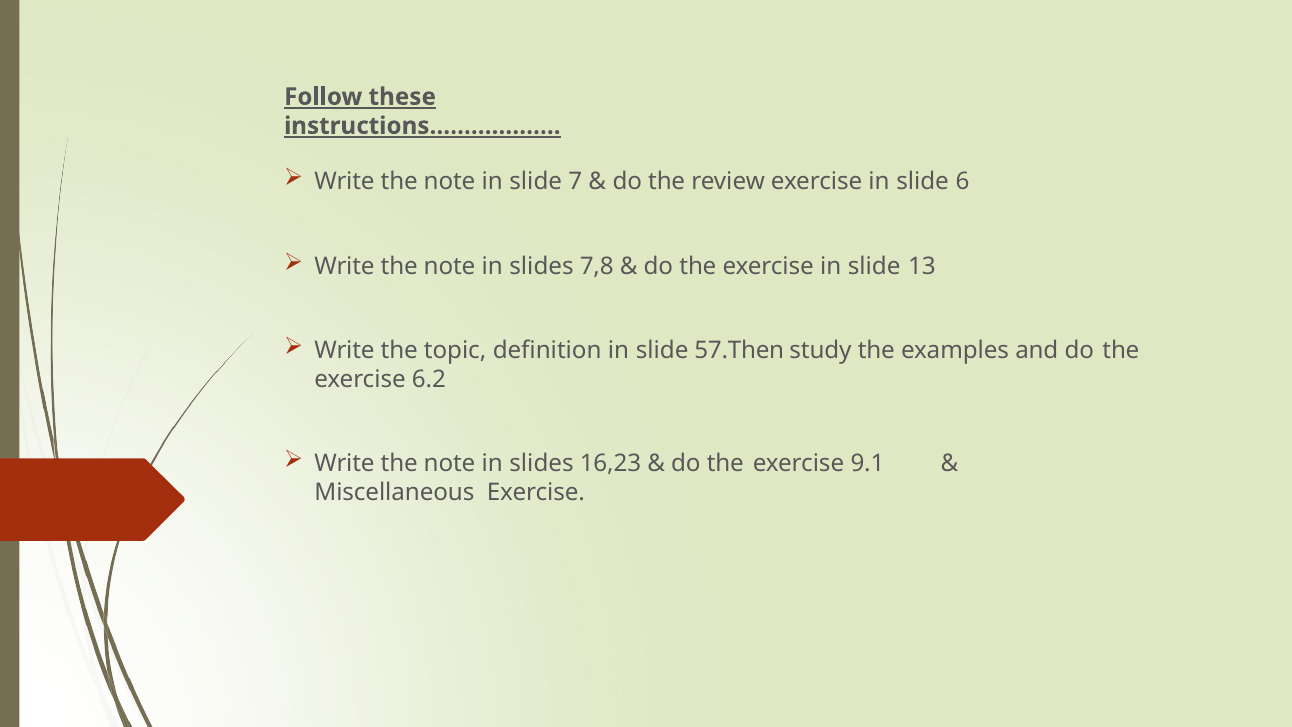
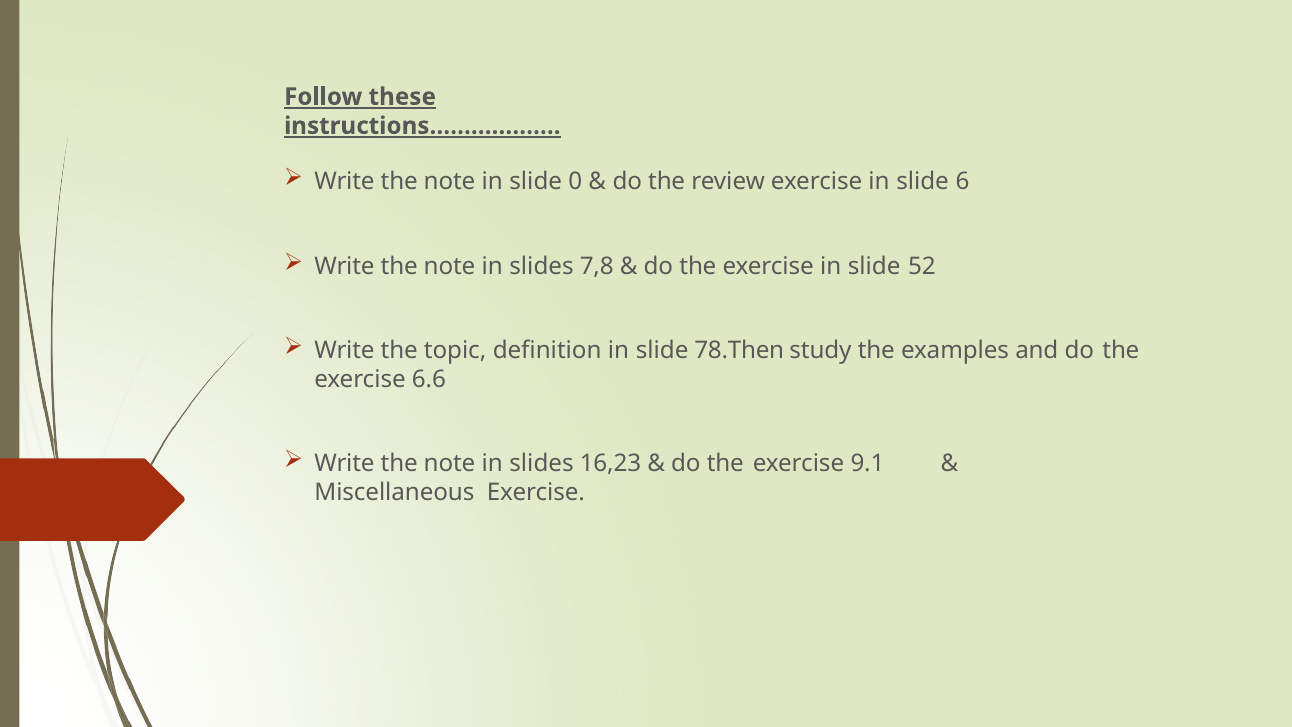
7: 7 -> 0 (575, 182)
13: 13 -> 52 (922, 266)
57.Then: 57.Then -> 78.Then (739, 350)
6.2: 6.2 -> 6.6 (429, 379)
